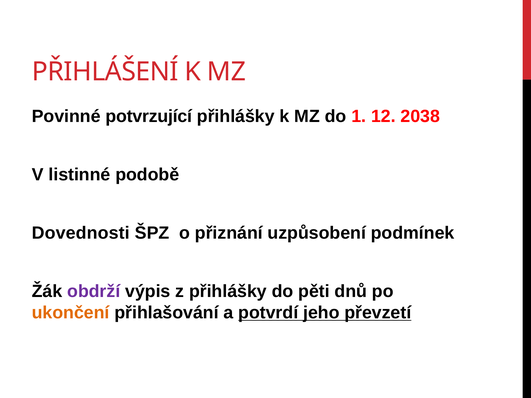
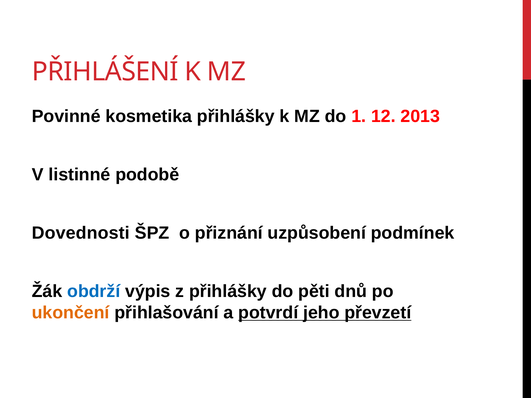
potvrzující: potvrzující -> kosmetika (149, 116)
2038: 2038 -> 2013 (420, 116)
obdrží colour: purple -> blue (94, 292)
